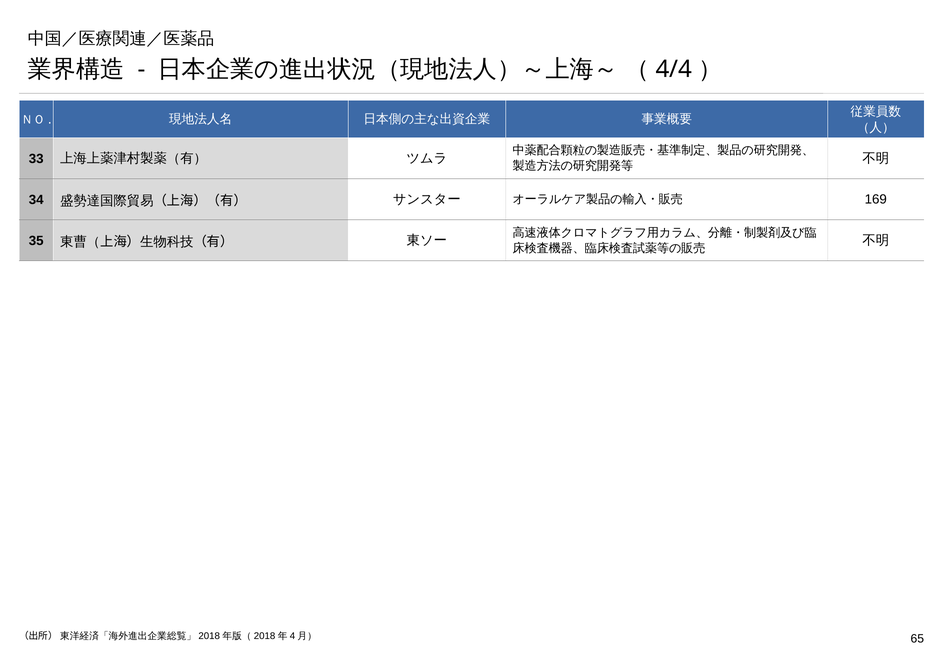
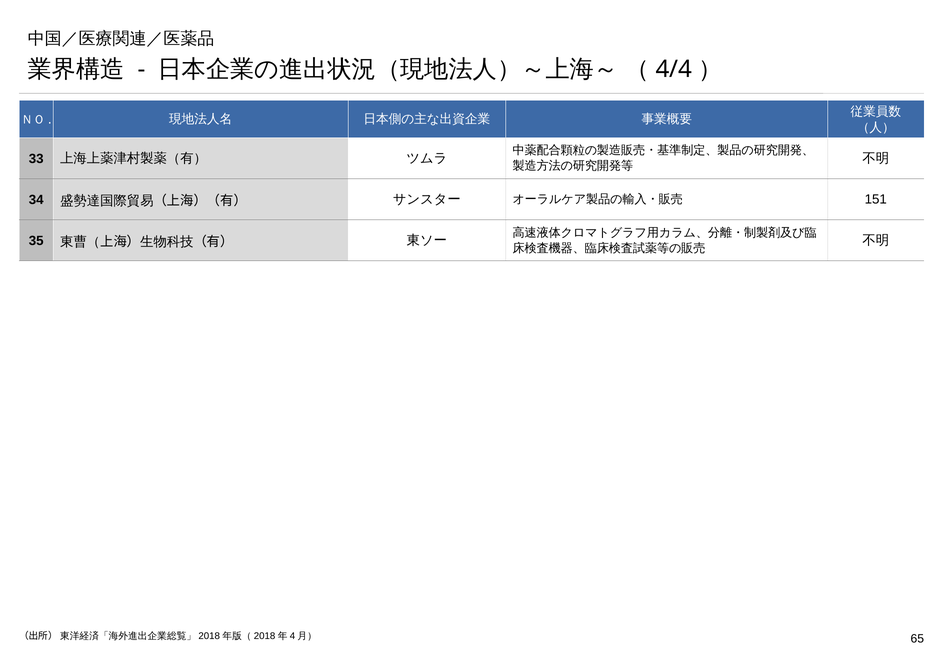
169: 169 -> 151 (876, 199)
